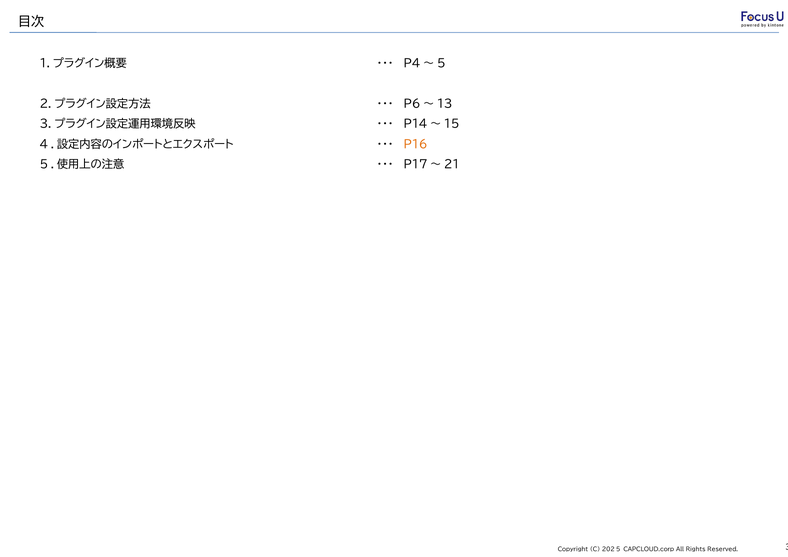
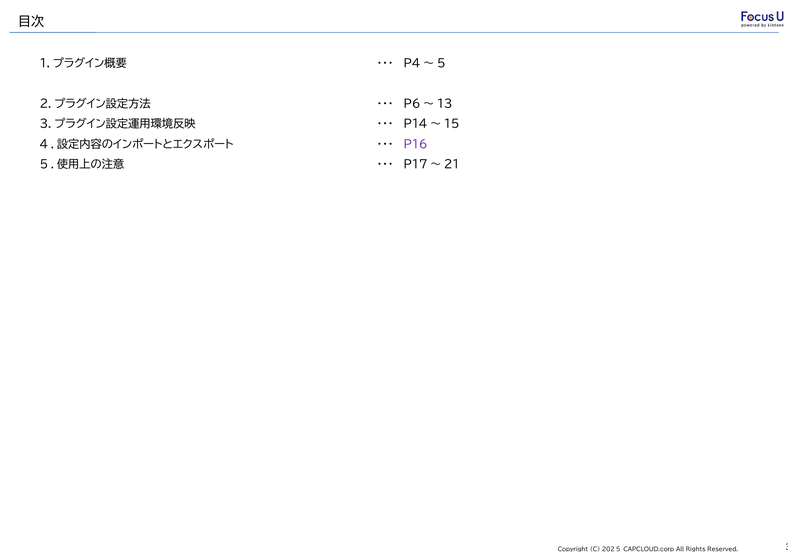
P16 colour: orange -> purple (416, 144)
